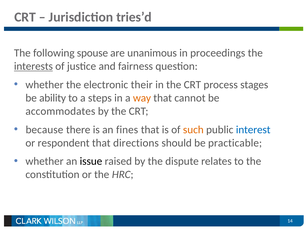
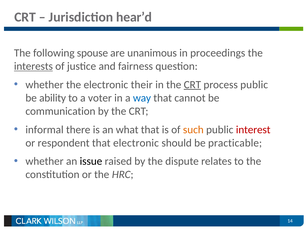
tries’d: tries’d -> hear’d (134, 17)
CRT underline: none -> present (192, 85)
process stages: stages -> public (254, 85)
steps: steps -> voter (100, 98)
way colour: orange -> blue (142, 98)
accommodates: accommodates -> communication (60, 111)
because: because -> informal (45, 130)
fines: fines -> what (127, 130)
interest colour: blue -> red (253, 130)
that directions: directions -> electronic (136, 143)
